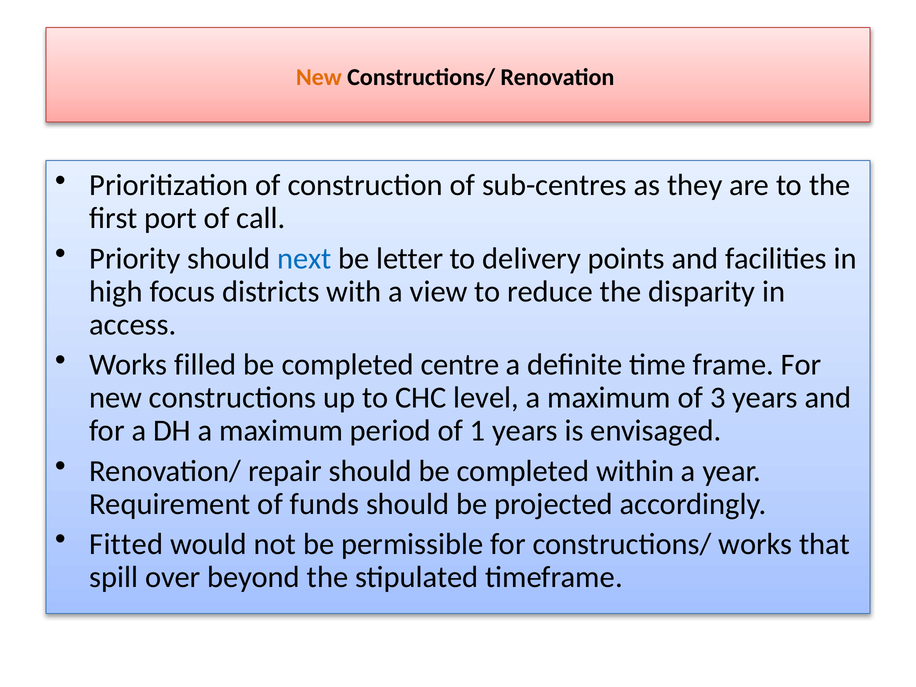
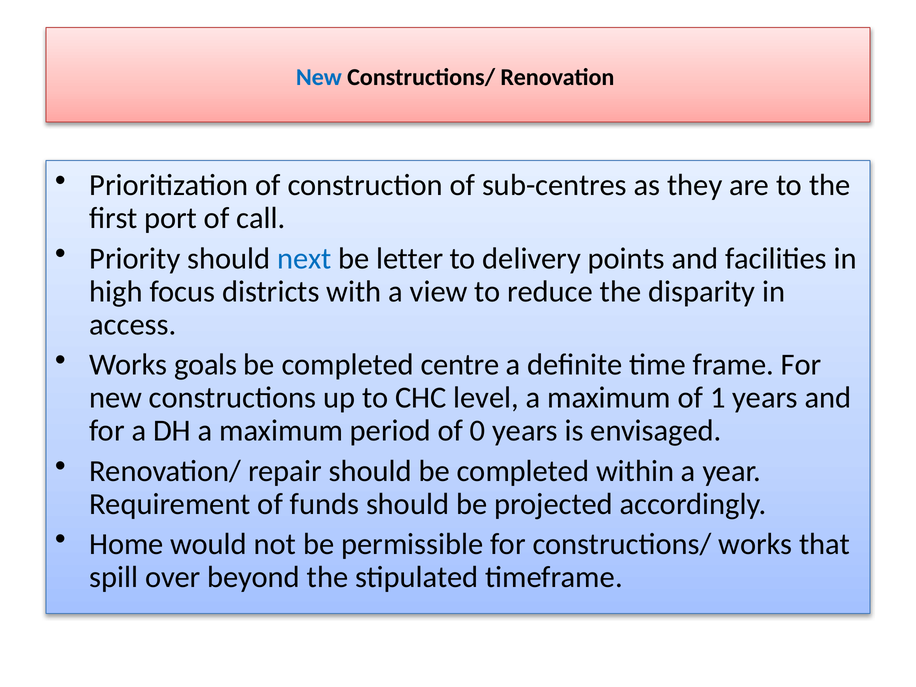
New colour: orange -> blue (319, 77)
filled: filled -> goals (206, 365)
3: 3 -> 1 (718, 398)
1: 1 -> 0 (478, 431)
Fitted: Fitted -> Home (126, 544)
